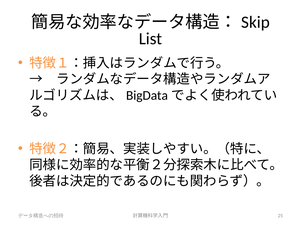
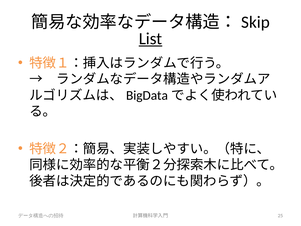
List underline: none -> present (151, 39)
